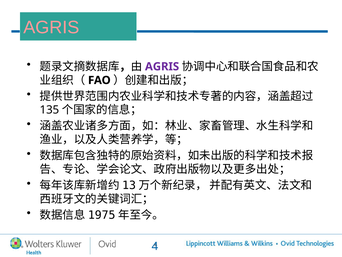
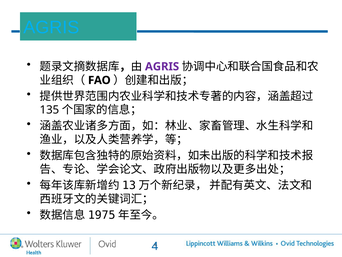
AGRIS colour: pink -> light blue (51, 27)
